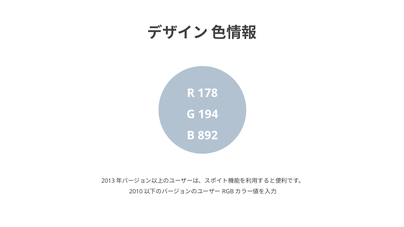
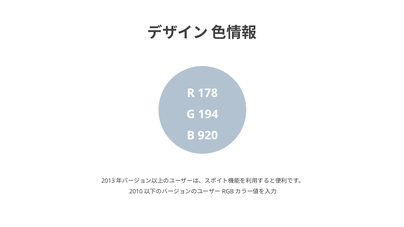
892: 892 -> 920 (208, 136)
